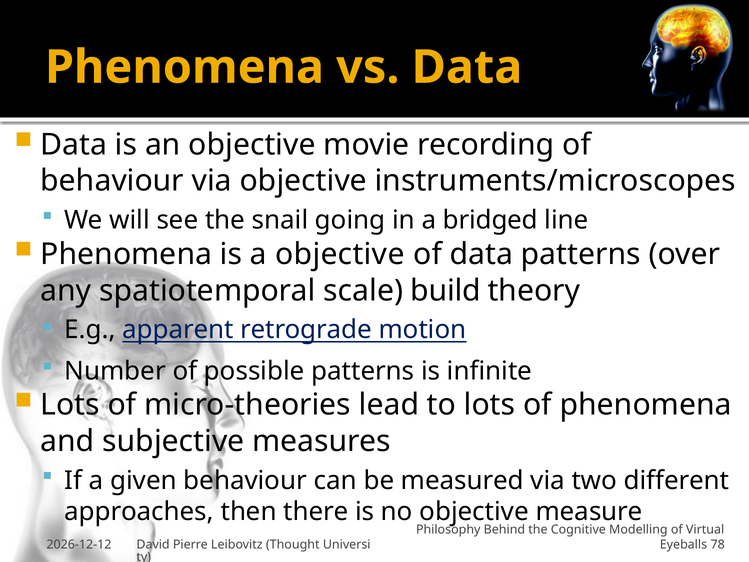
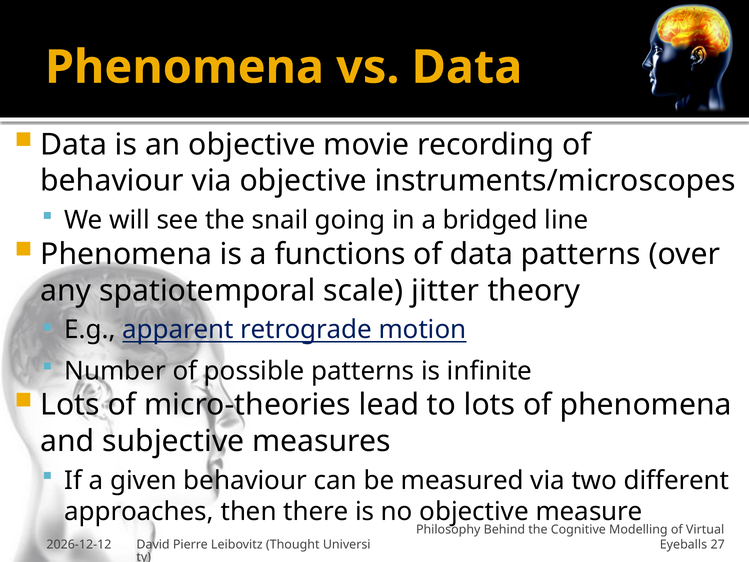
a objective: objective -> functions (340, 254)
build: build -> jitter (445, 290)
78: 78 -> 27 (718, 544)
